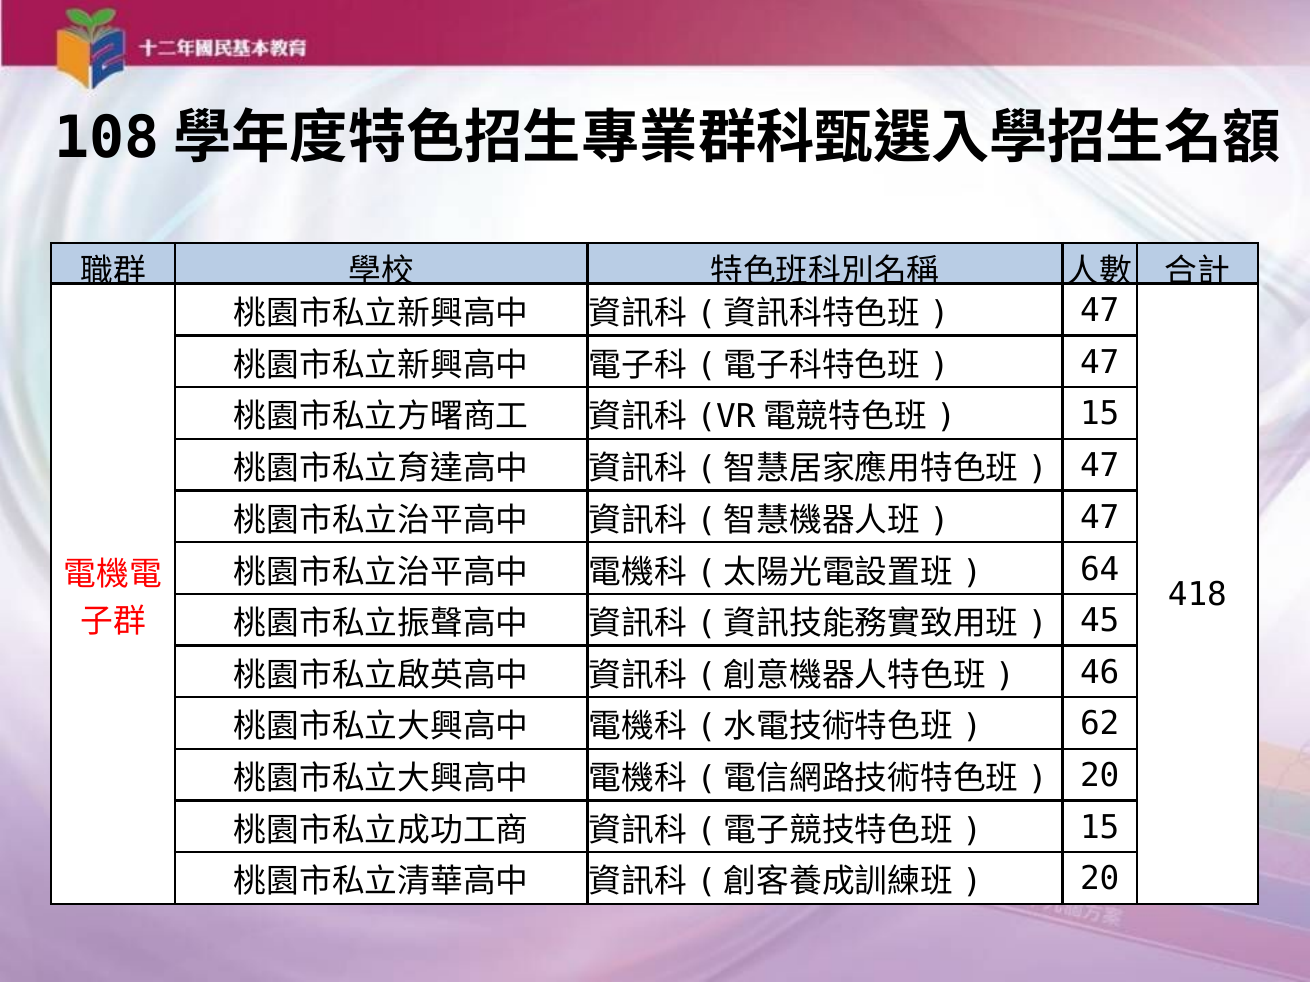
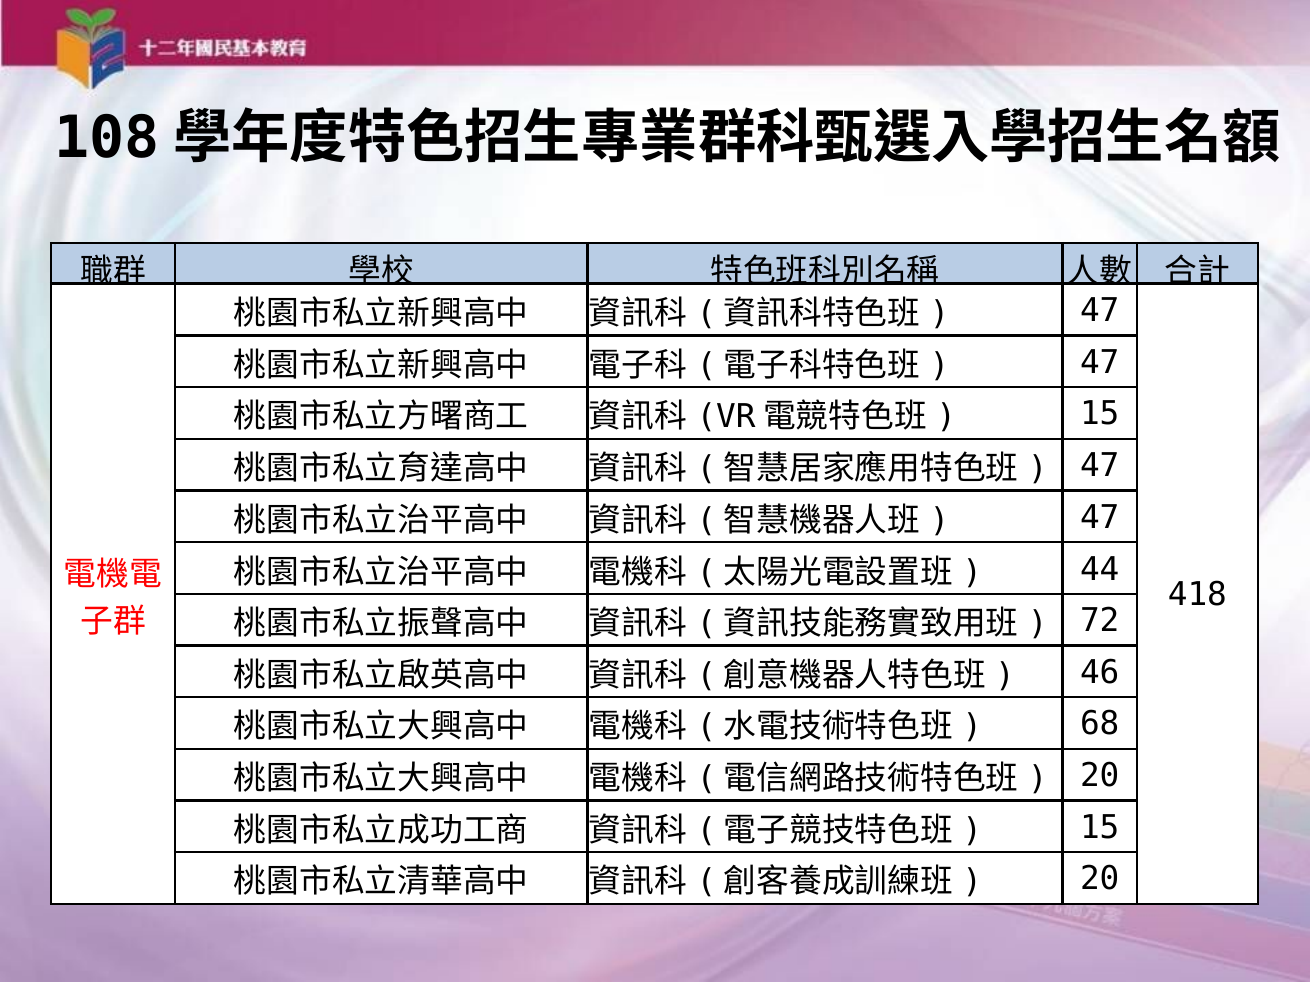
64: 64 -> 44 (1100, 570)
45: 45 -> 72 (1100, 621)
62: 62 -> 68 (1100, 724)
